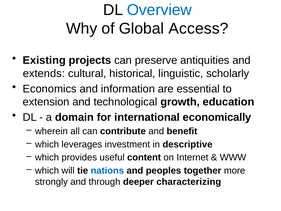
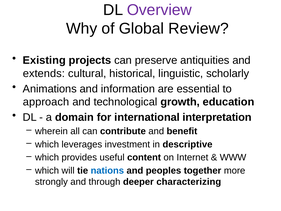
Overview colour: blue -> purple (159, 10)
Access: Access -> Review (199, 29)
Economics: Economics -> Animations (50, 89)
extension: extension -> approach (46, 102)
economically: economically -> interpretation (217, 117)
